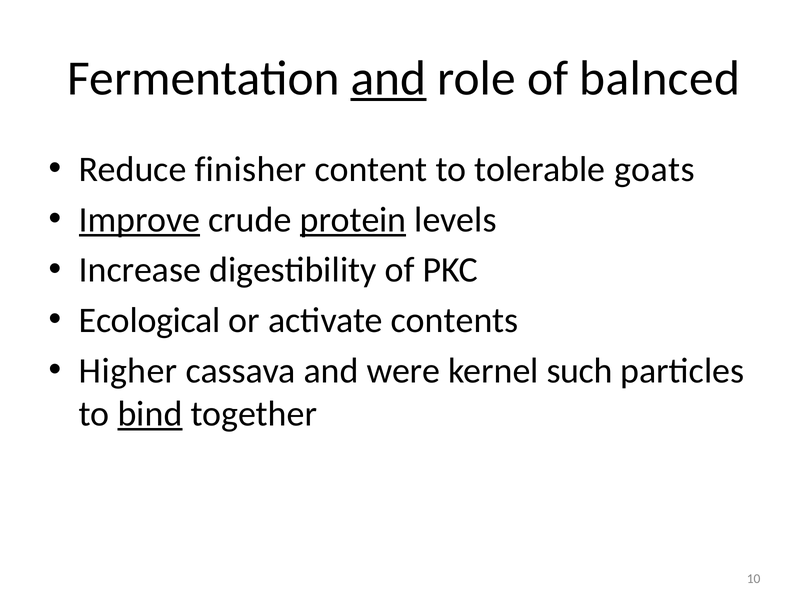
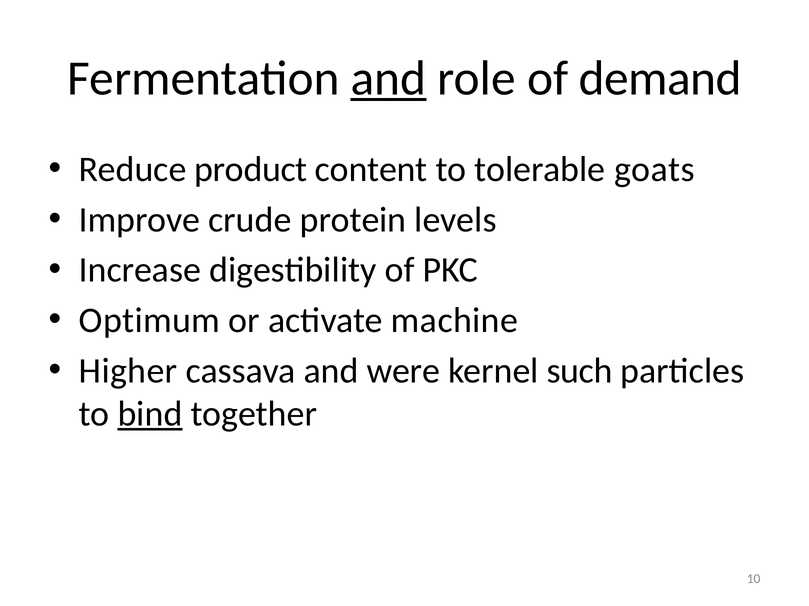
balnced: balnced -> demand (660, 78)
finisher: finisher -> product (251, 170)
Improve underline: present -> none (140, 220)
protein underline: present -> none (353, 220)
Ecological: Ecological -> Optimum (149, 321)
contents: contents -> machine (454, 321)
